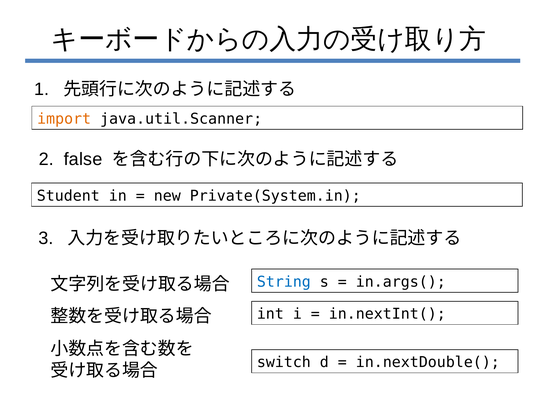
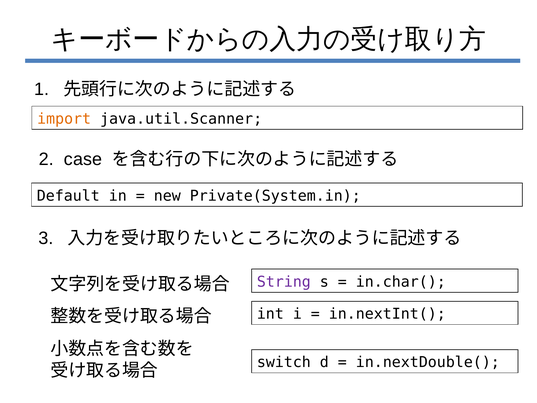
false: false -> case (83, 159)
Student: Student -> Default (68, 196)
String colour: blue -> purple (284, 282)
in.args(: in.args( -> in.char( (401, 282)
